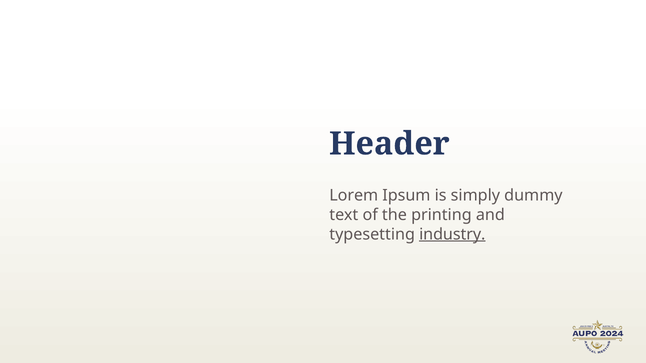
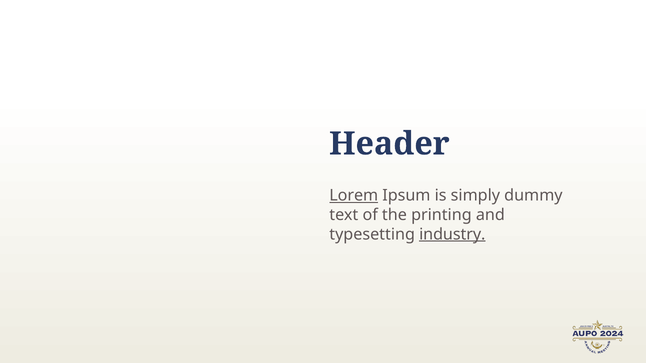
Lorem underline: none -> present (354, 196)
